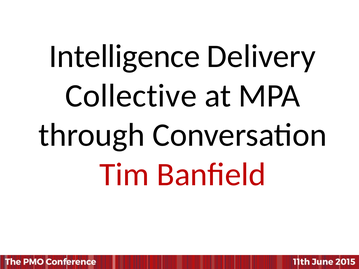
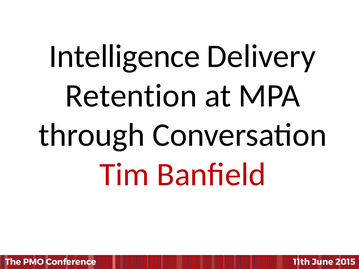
Collective: Collective -> Retention (131, 96)
